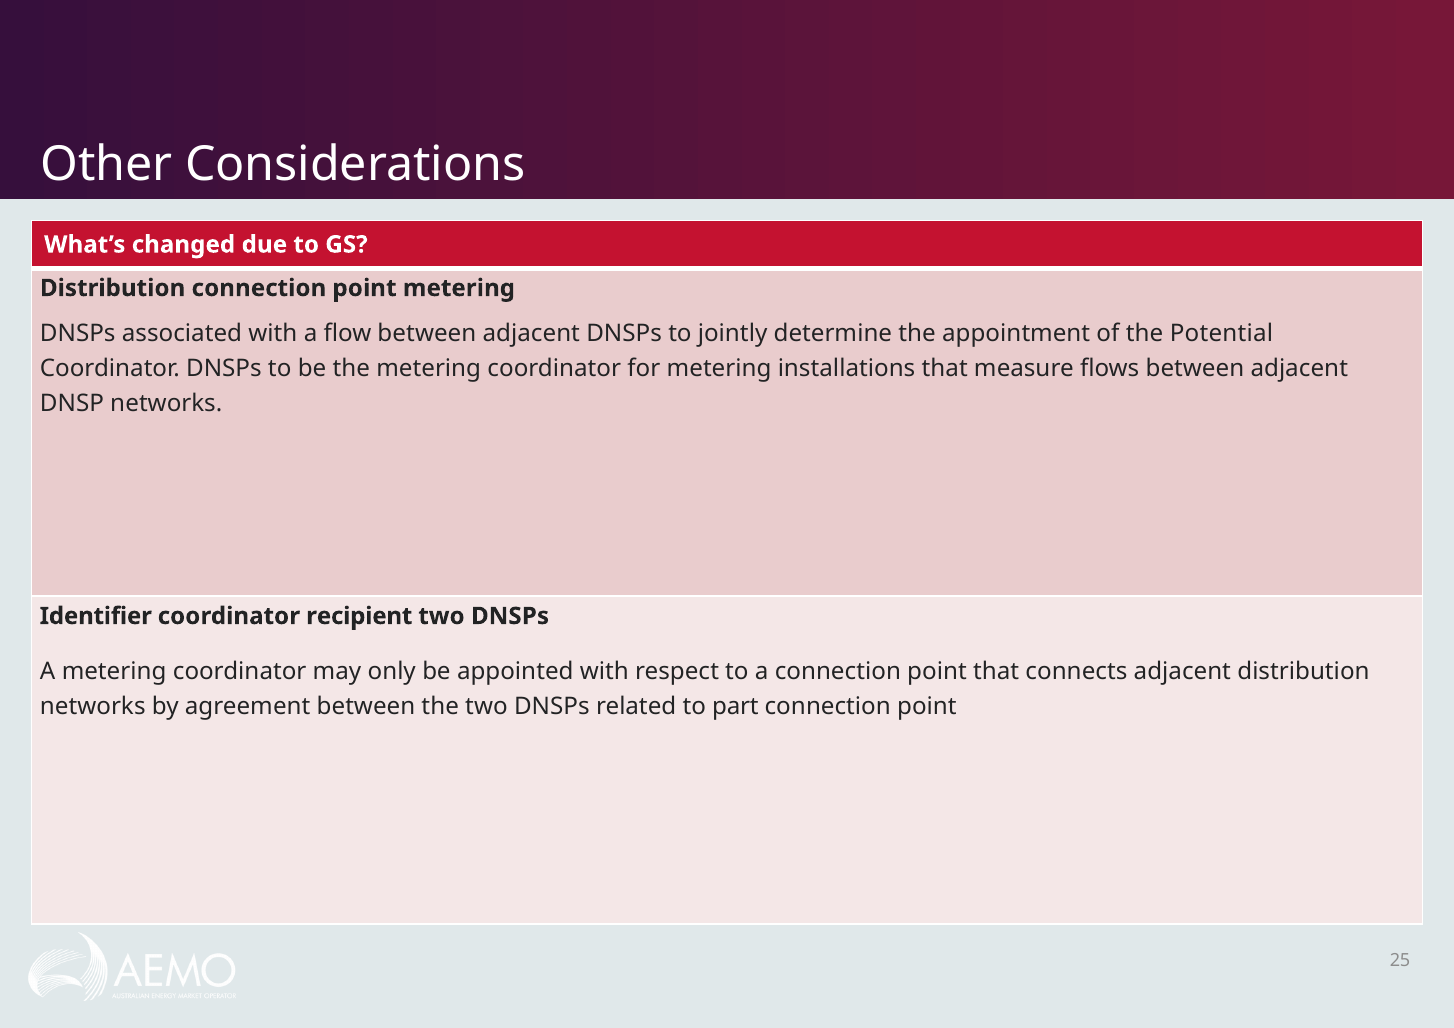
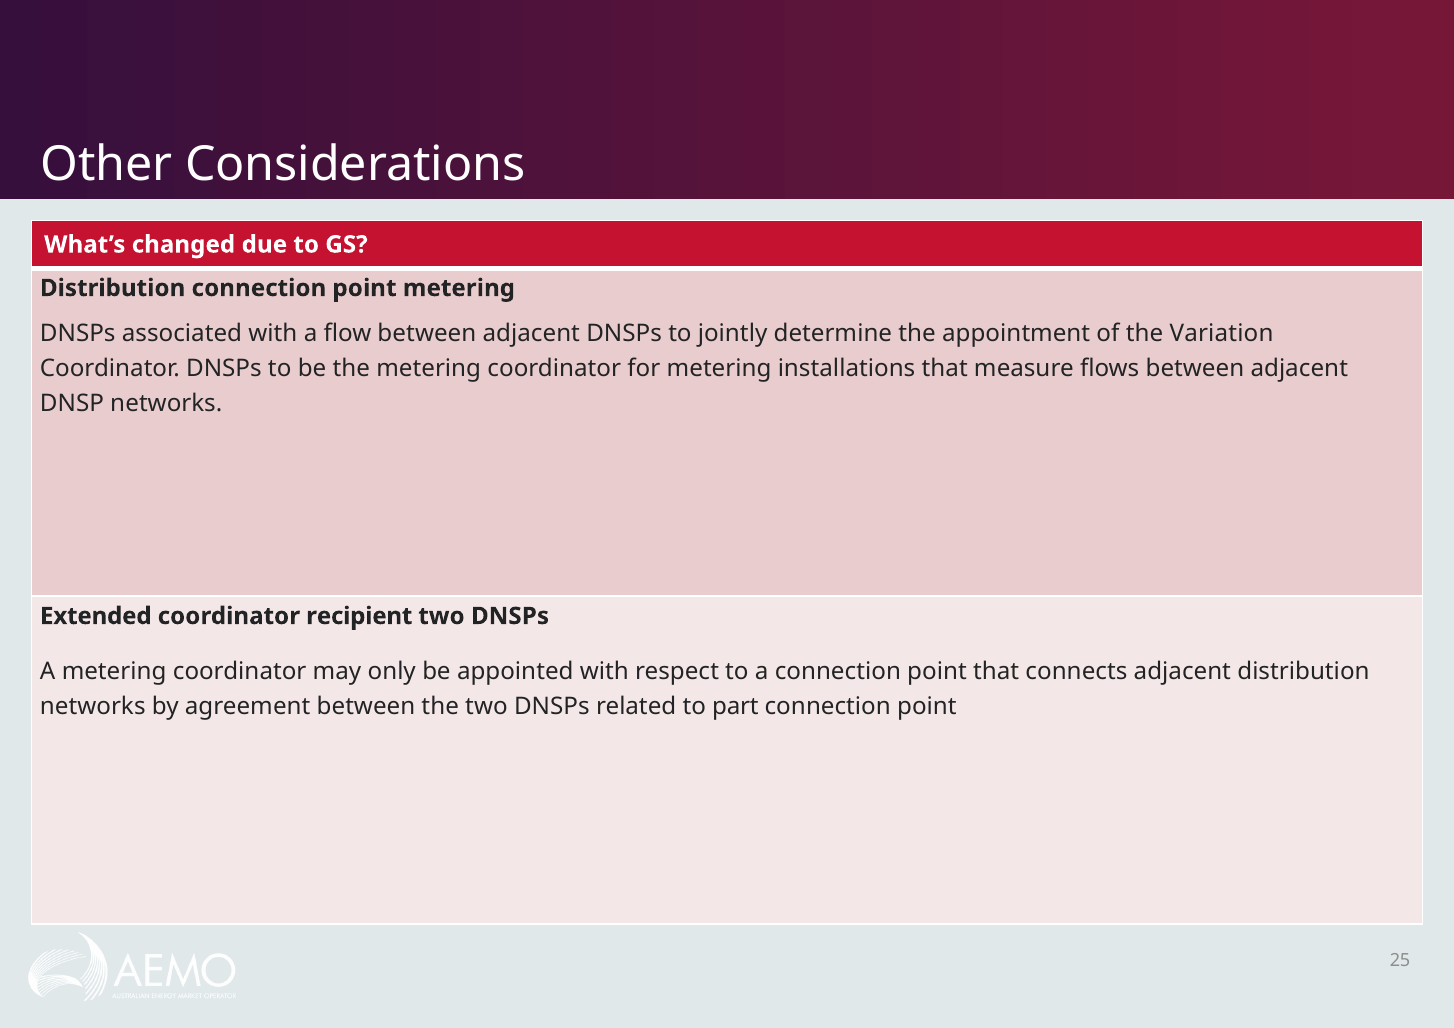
Potential: Potential -> Variation (1222, 333)
Identifier: Identifier -> Extended (96, 616)
